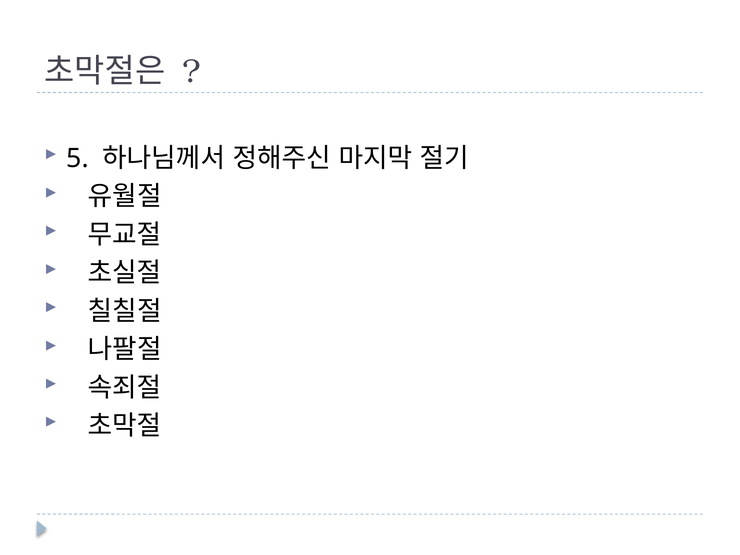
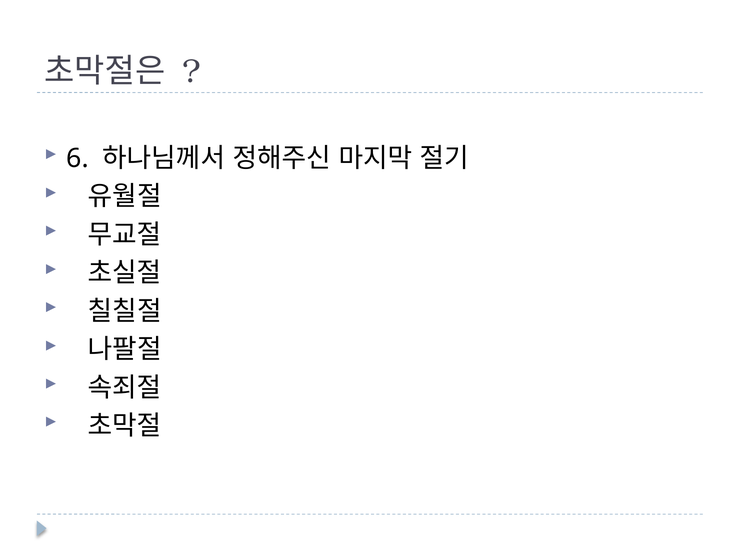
5: 5 -> 6 (78, 158)
